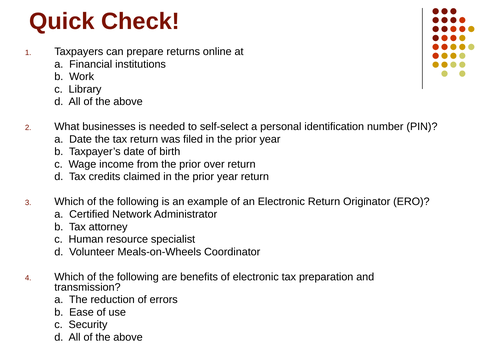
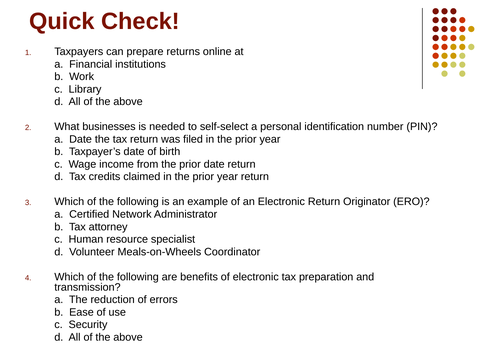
prior over: over -> date (214, 164)
